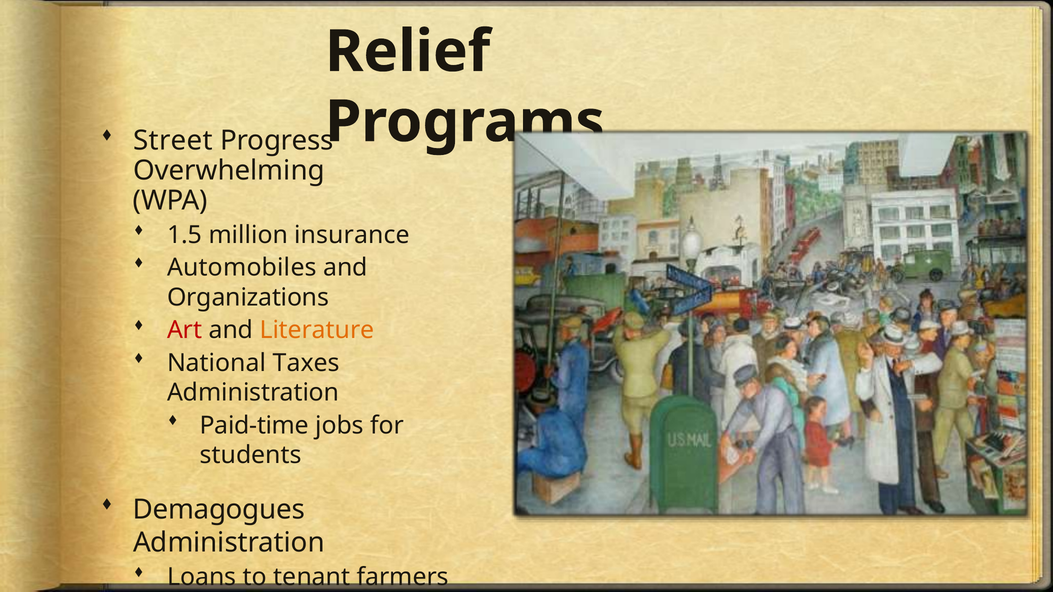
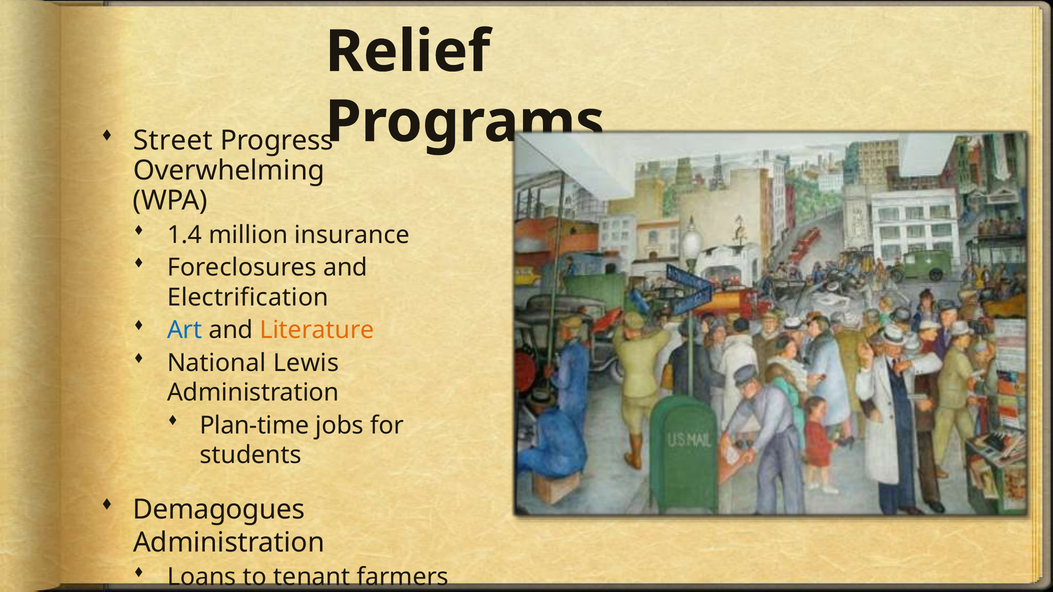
1.5: 1.5 -> 1.4 (185, 235)
Automobiles: Automobiles -> Foreclosures (242, 268)
Organizations: Organizations -> Electrification (248, 298)
Art colour: red -> blue (185, 330)
Taxes: Taxes -> Lewis (306, 363)
Paid-time: Paid-time -> Plan-time (254, 426)
